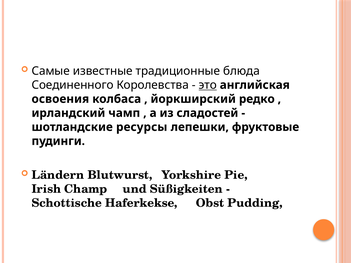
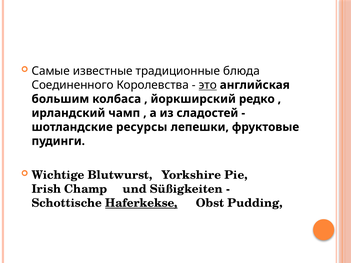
освоения: освоения -> большим (60, 99)
Ländern: Ländern -> Wichtige (58, 175)
Haferkekse underline: none -> present (141, 203)
